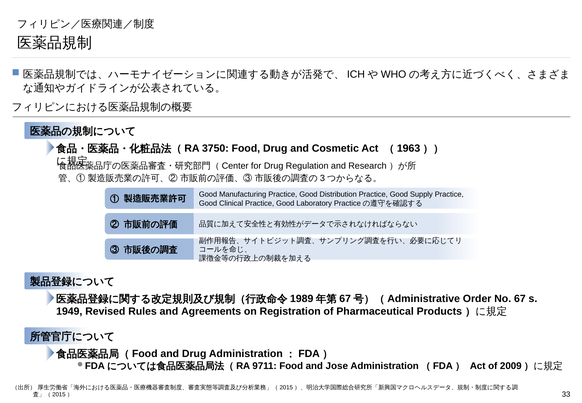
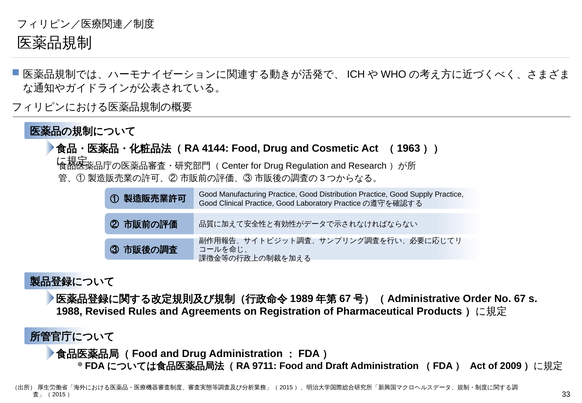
3750: 3750 -> 4144 (215, 148)
1949: 1949 -> 1988 (69, 311)
Jose: Jose -> Draft (337, 366)
